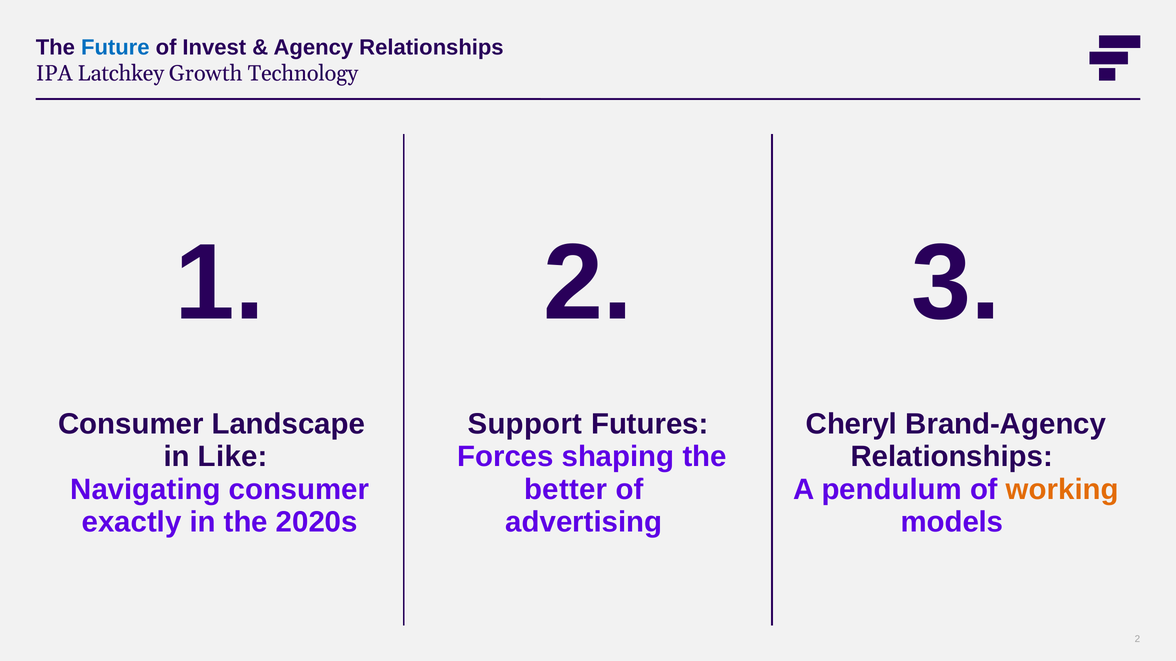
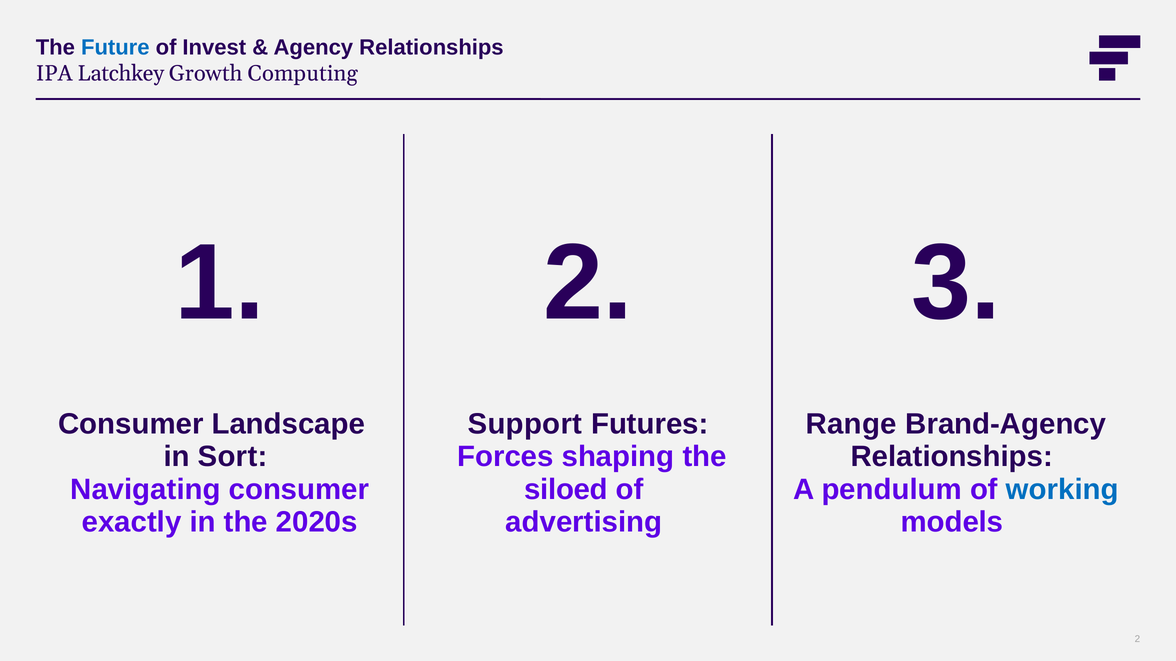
Technology: Technology -> Computing (303, 74)
Cheryl: Cheryl -> Range (851, 424)
Like: Like -> Sort (233, 457)
better: better -> siloed (566, 490)
working colour: orange -> blue (1062, 490)
